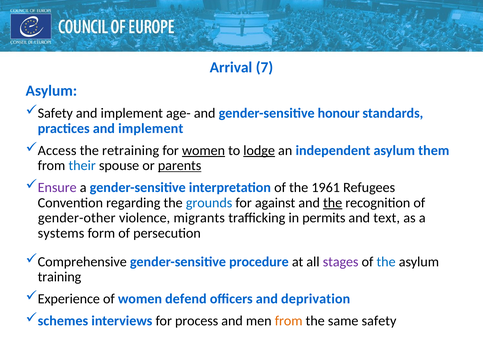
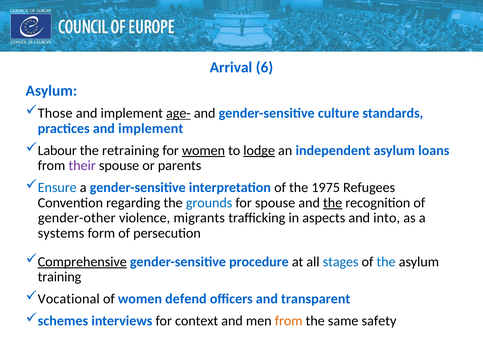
7: 7 -> 6 (264, 67)
Safety: Safety -> Those (55, 113)
age- underline: none -> present (178, 113)
honour: honour -> culture (339, 113)
Access: Access -> Labour (57, 151)
them: them -> loans (434, 151)
their colour: blue -> purple (82, 166)
parents underline: present -> none (180, 166)
Ensure colour: purple -> blue (57, 188)
1961: 1961 -> 1975 (326, 188)
for against: against -> spouse (275, 203)
permits: permits -> aspects (324, 218)
text: text -> into (387, 218)
Comprehensive underline: none -> present (82, 262)
stages colour: purple -> blue (341, 262)
Experience: Experience -> Vocational (69, 299)
deprivation: deprivation -> transparent (316, 299)
process: process -> context (197, 321)
